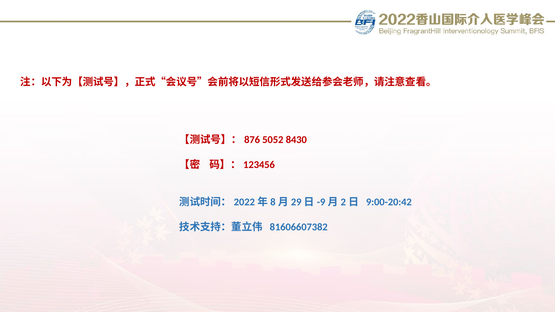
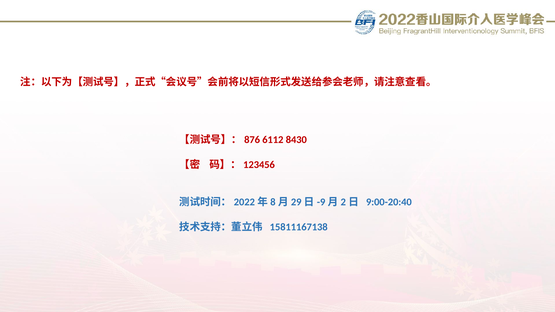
5052: 5052 -> 6112 (273, 140)
9:00-20:42: 9:00-20:42 -> 9:00-20:40 (389, 202)
81606607382: 81606607382 -> 15811167138 (299, 227)
